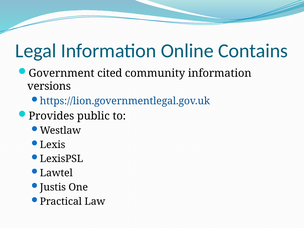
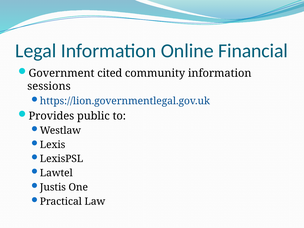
Contains: Contains -> Financial (253, 51)
versions: versions -> sessions (49, 86)
